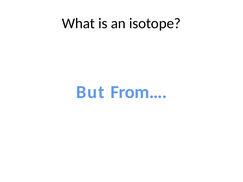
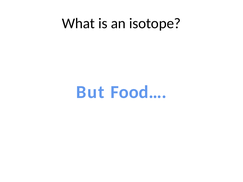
From…: From… -> Food… (139, 92)
